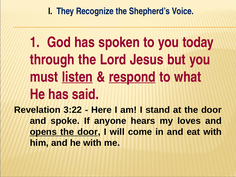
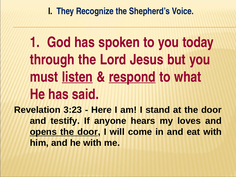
3:22: 3:22 -> 3:23 (73, 110)
spoke: spoke -> testify (65, 121)
